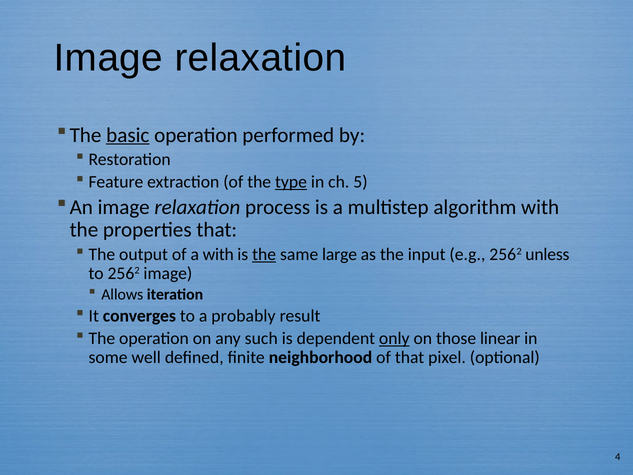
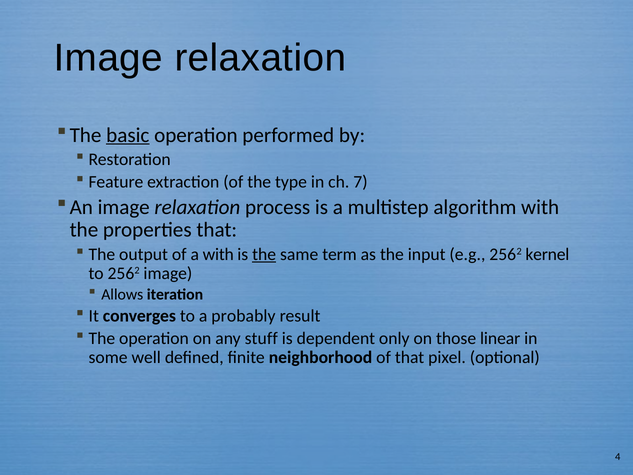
type underline: present -> none (291, 182)
5: 5 -> 7 (360, 182)
large: large -> term (340, 254)
unless: unless -> kernel (547, 254)
such: such -> stuff (261, 338)
only underline: present -> none (394, 338)
